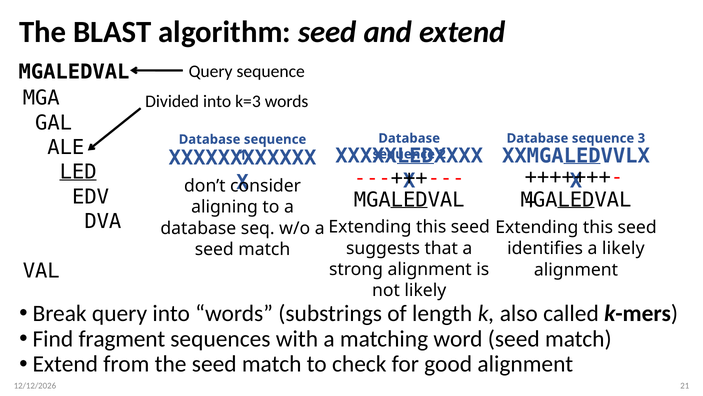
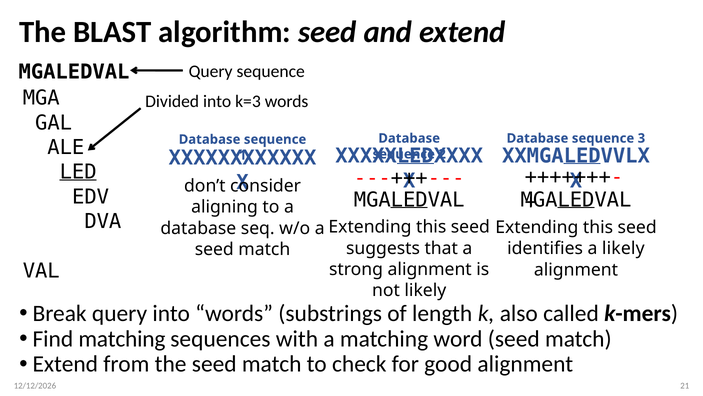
Find fragment: fragment -> matching (122, 338)
